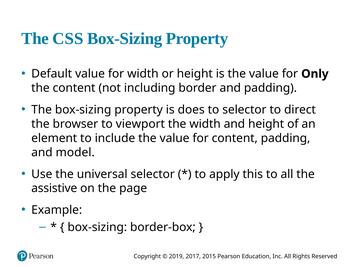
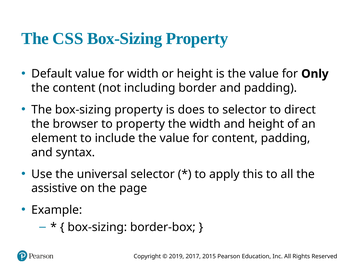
to viewport: viewport -> property (140, 124)
model: model -> syntax (75, 152)
